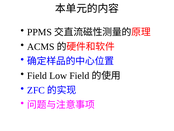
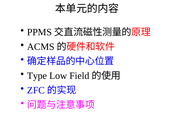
Field: Field -> Type (37, 75)
